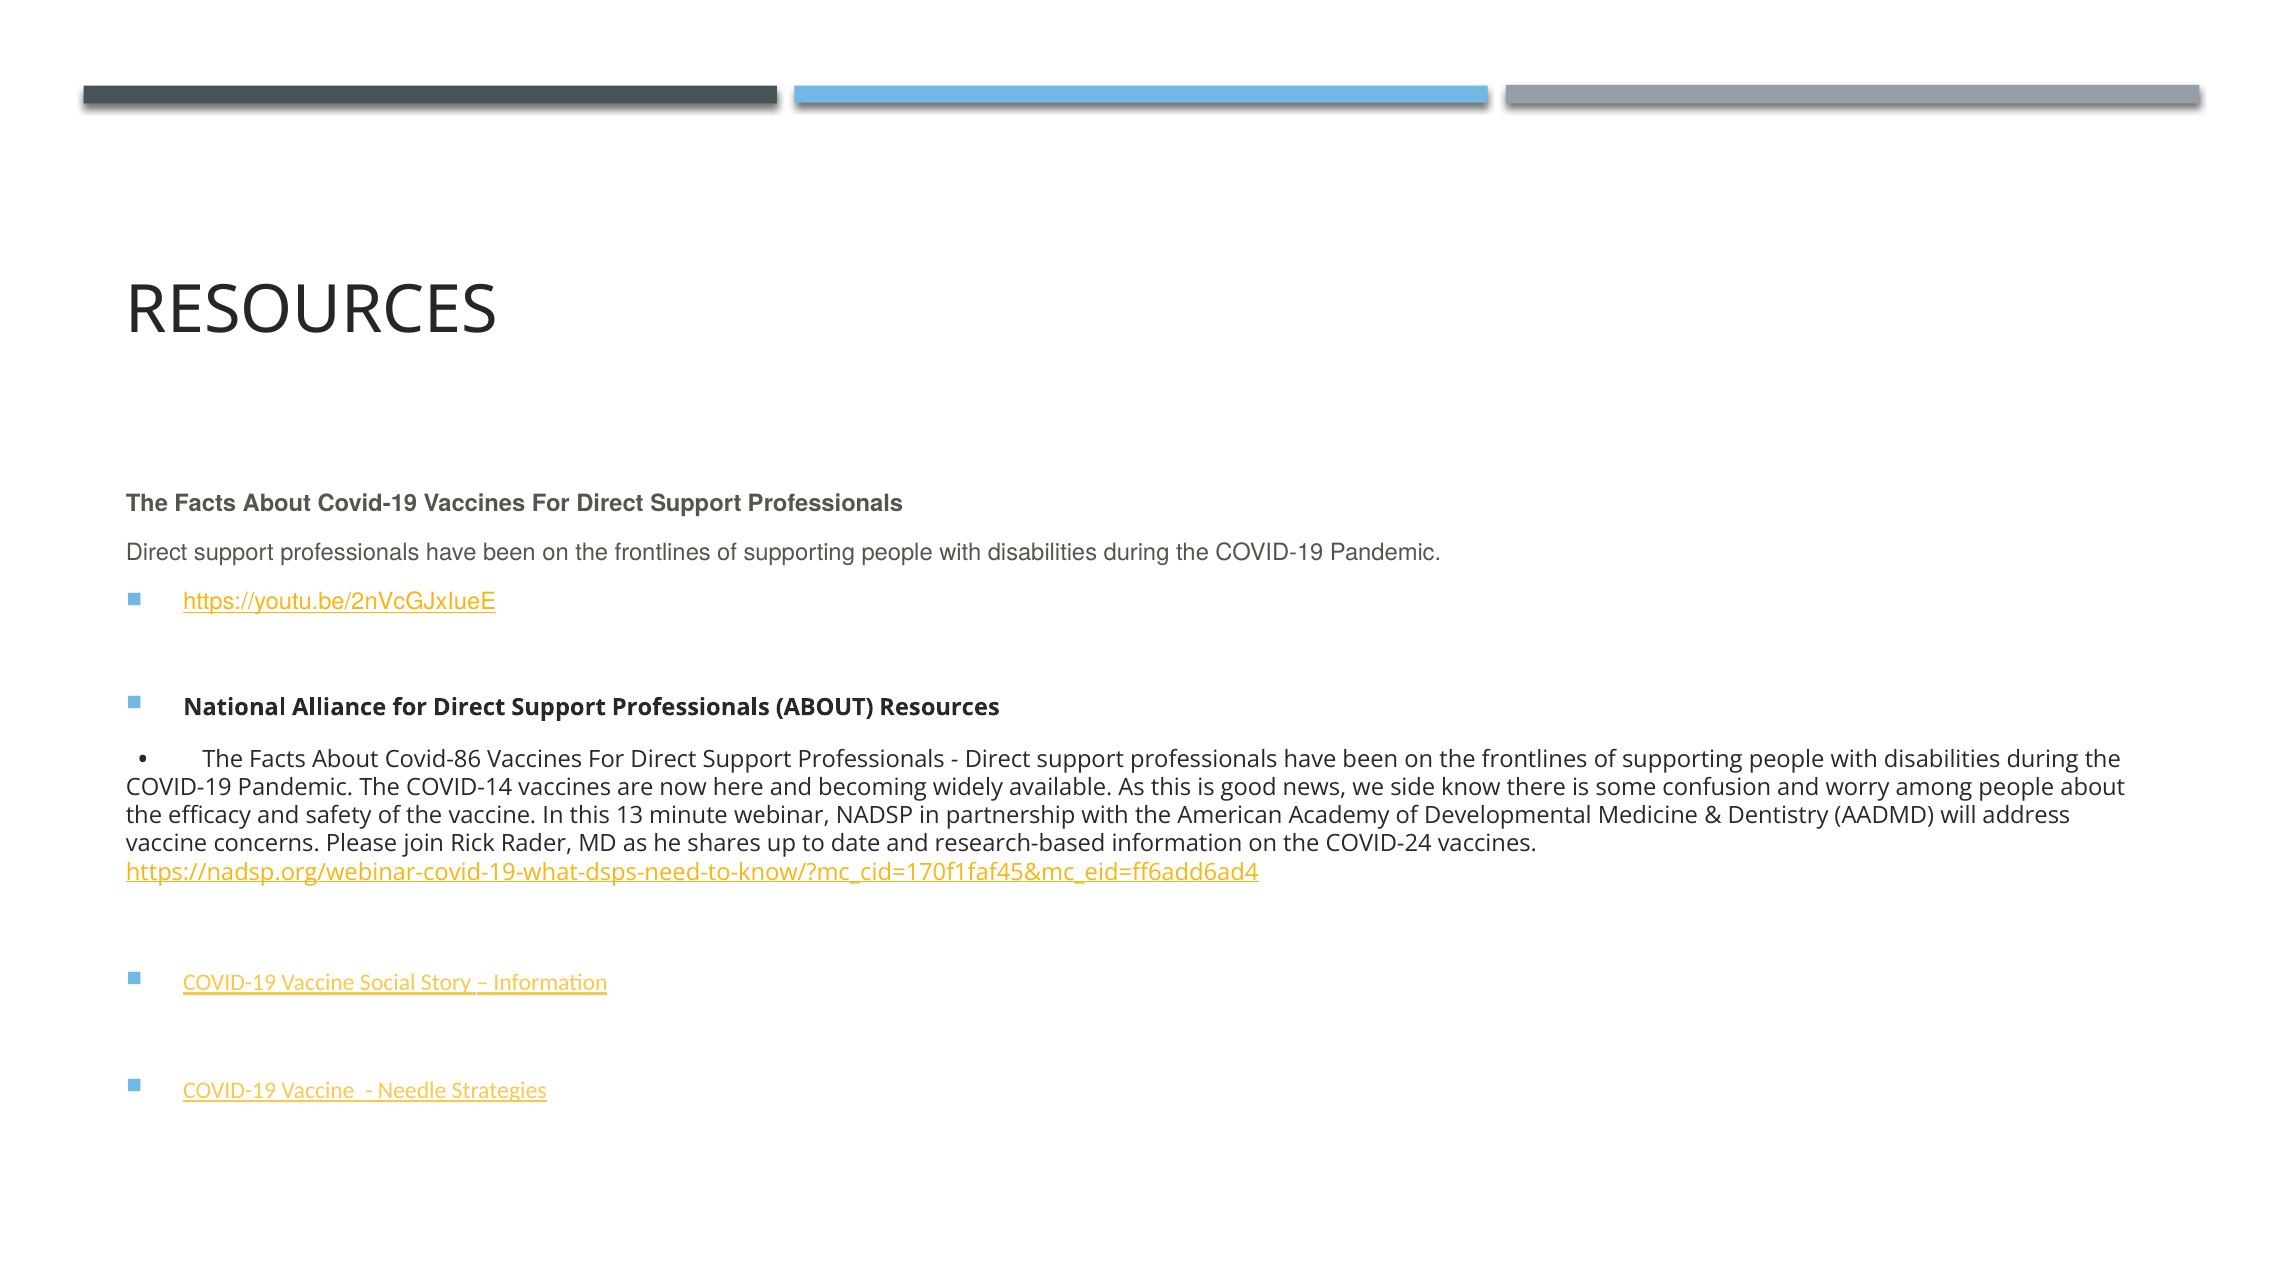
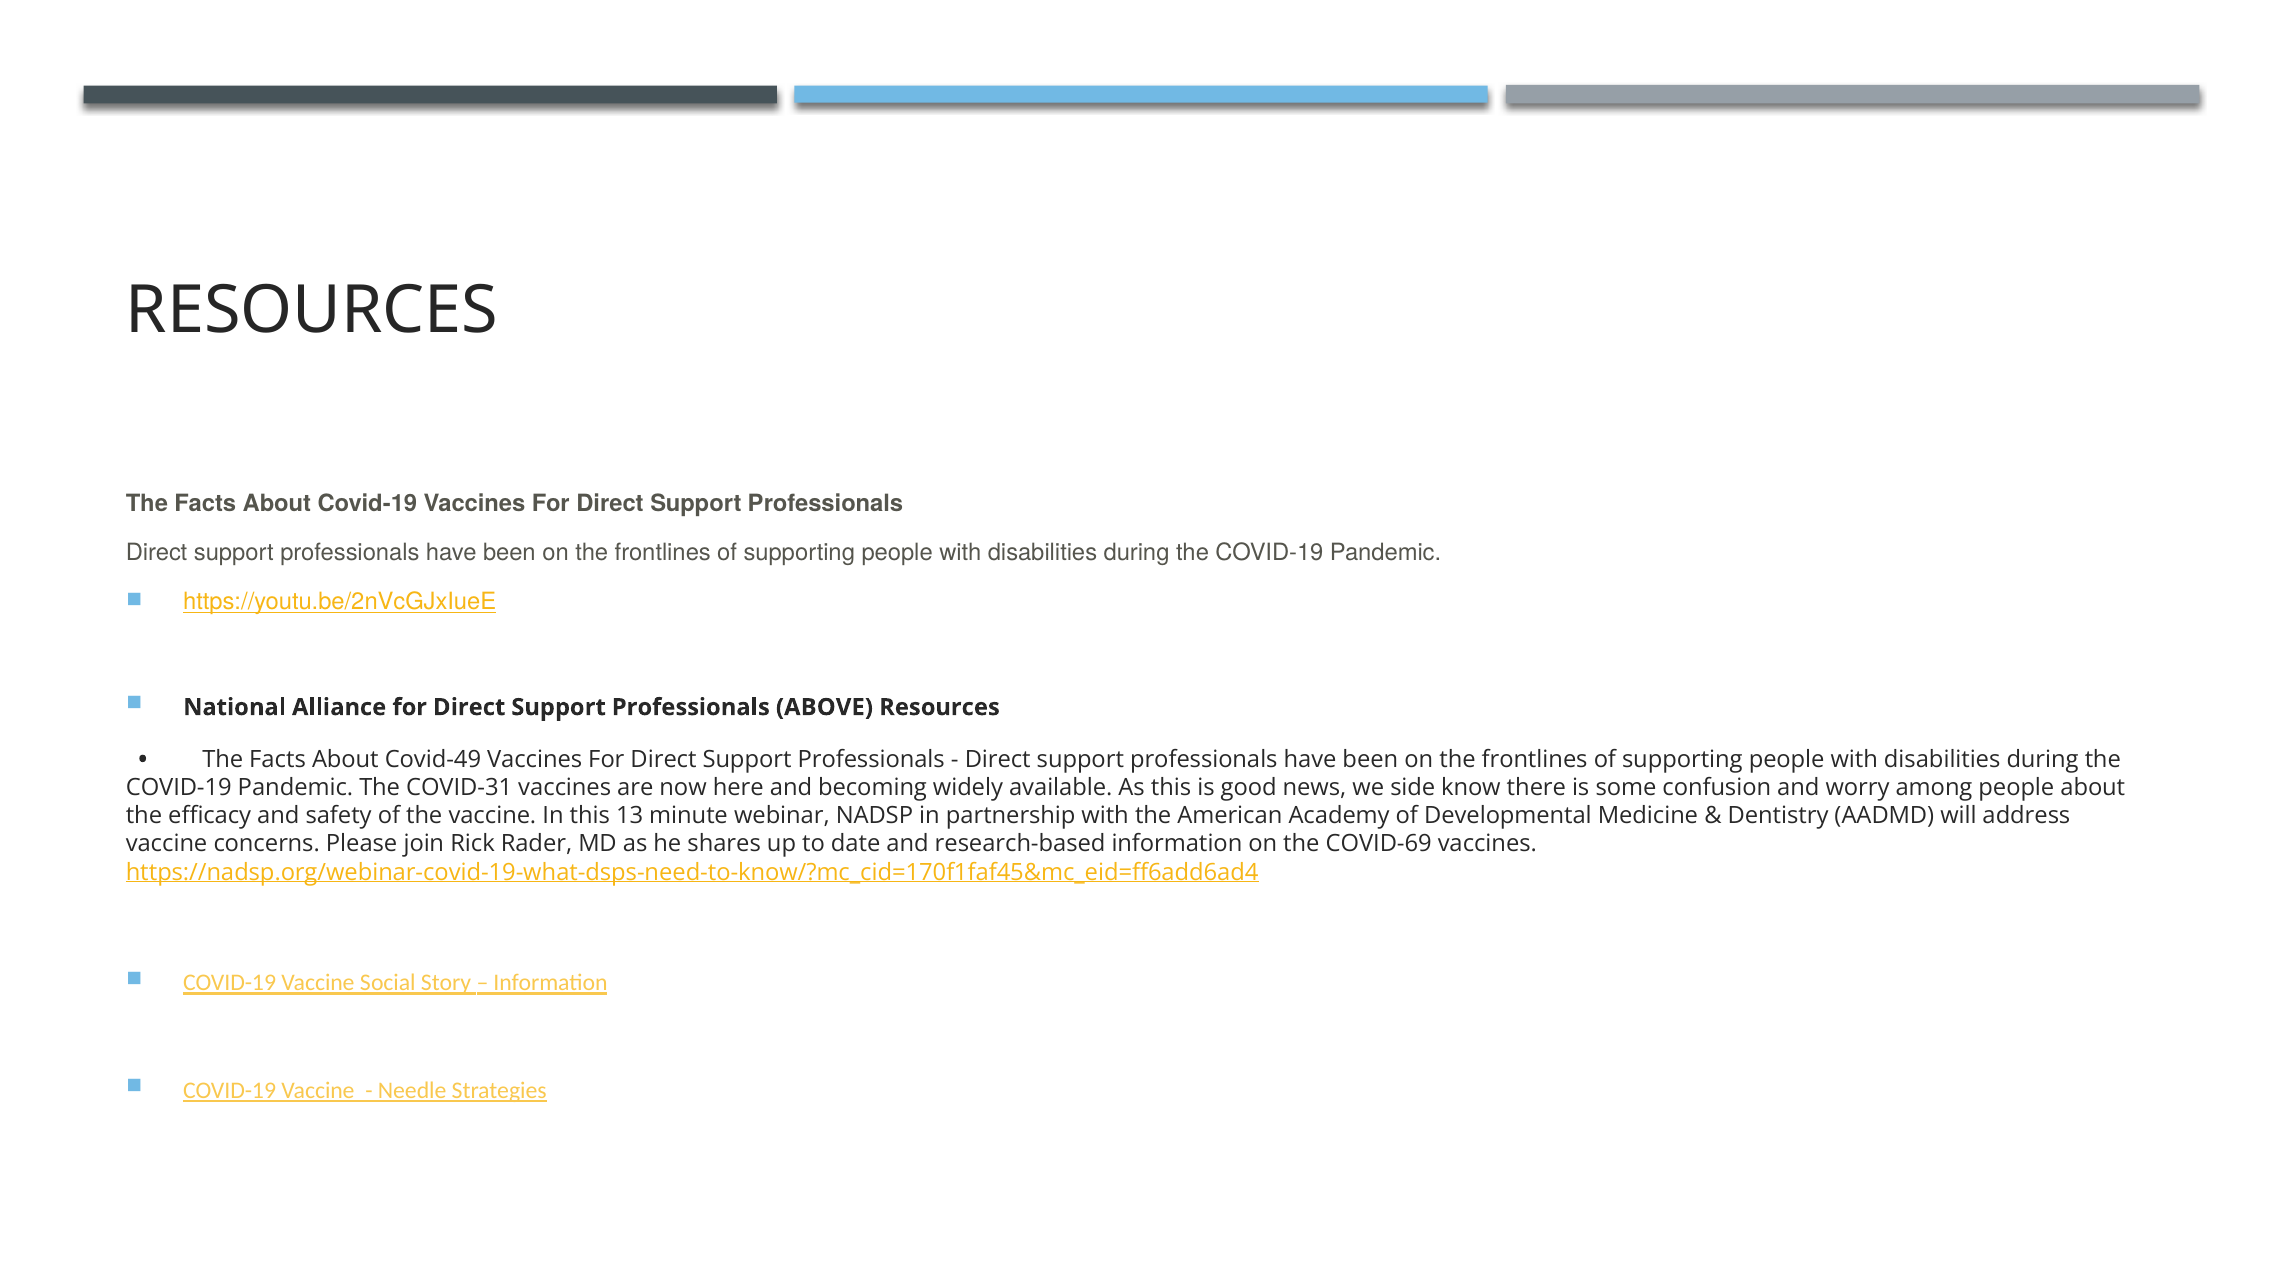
Professionals ABOUT: ABOUT -> ABOVE (824, 707)
Covid-86: Covid-86 -> Covid-49 (433, 759)
COVID-14: COVID-14 -> COVID-31 (459, 788)
COVID-24: COVID-24 -> COVID-69 (1379, 844)
